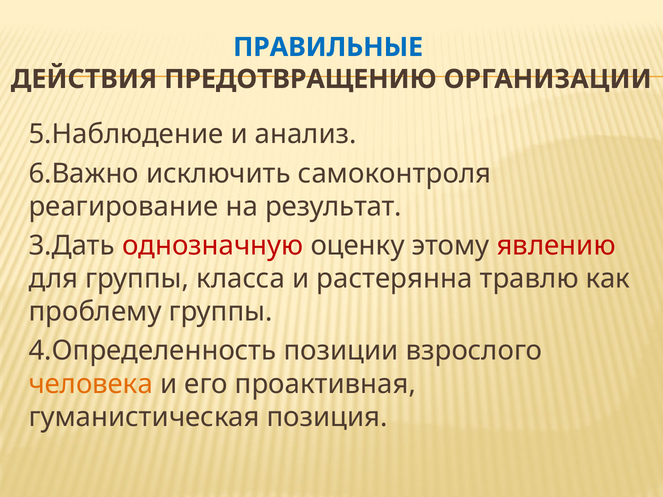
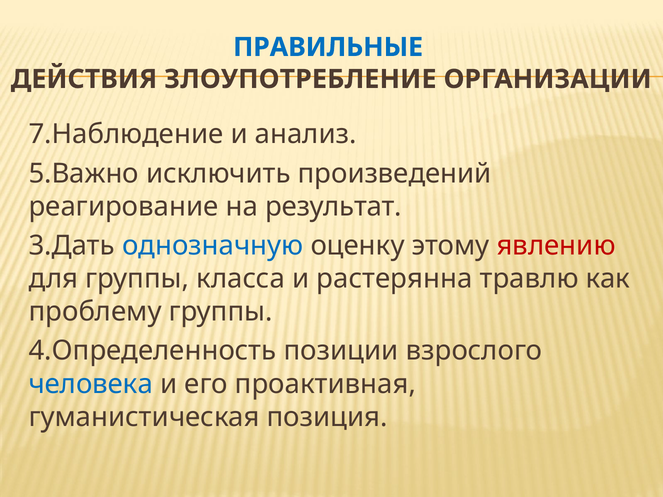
ПРЕДОТВРАЩЕНИЮ: ПРЕДОТВРАЩЕНИЮ -> ЗЛОУПОТРЕБЛЕНИЕ (300, 79)
5.Наблюдение: 5.Наблюдение -> 7.Наблюдение (126, 134)
6.Важно: 6.Важно -> 5.Важно (84, 173)
самоконтроля: самоконтроля -> произведений (395, 173)
однозначную colour: red -> blue (213, 246)
человека colour: orange -> blue (91, 384)
